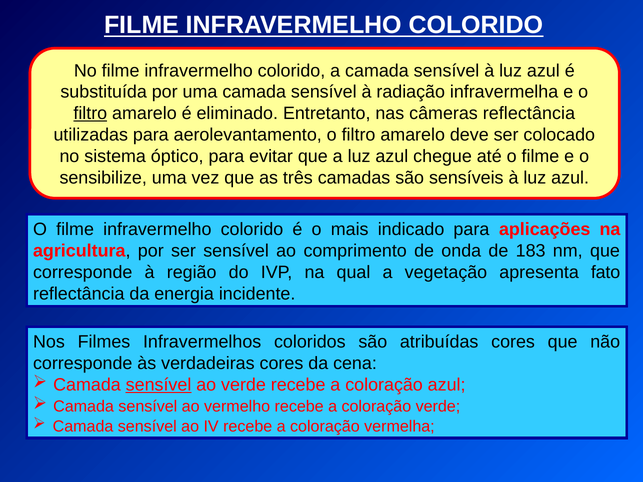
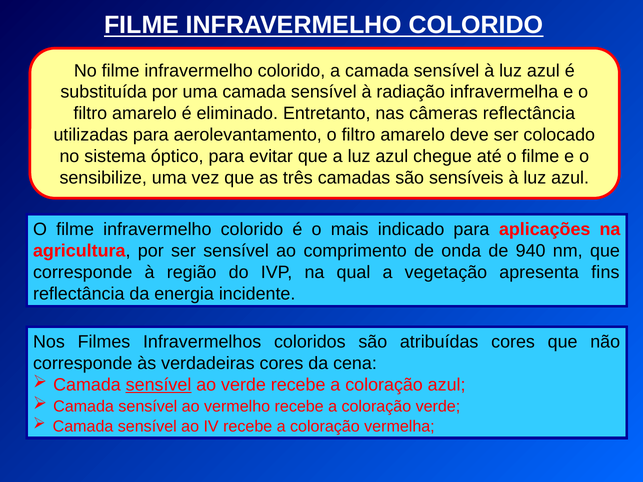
filtro underline: present -> none (90, 114)
183: 183 -> 940 (531, 251)
fato: fato -> fins (605, 272)
